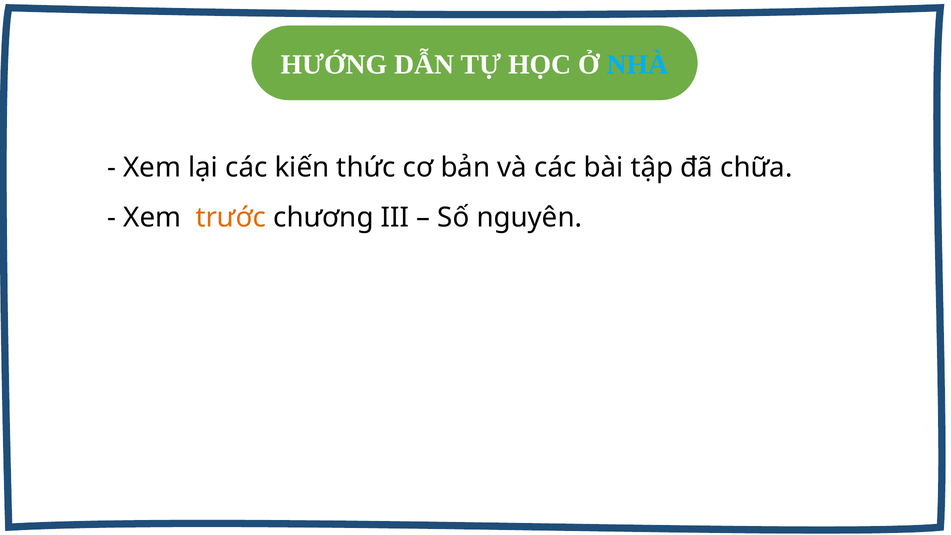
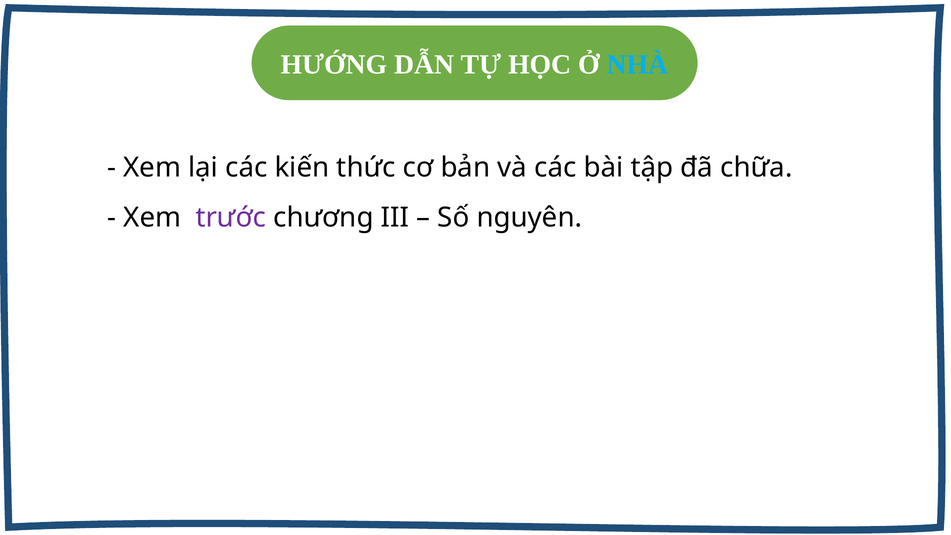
trước colour: orange -> purple (231, 218)
